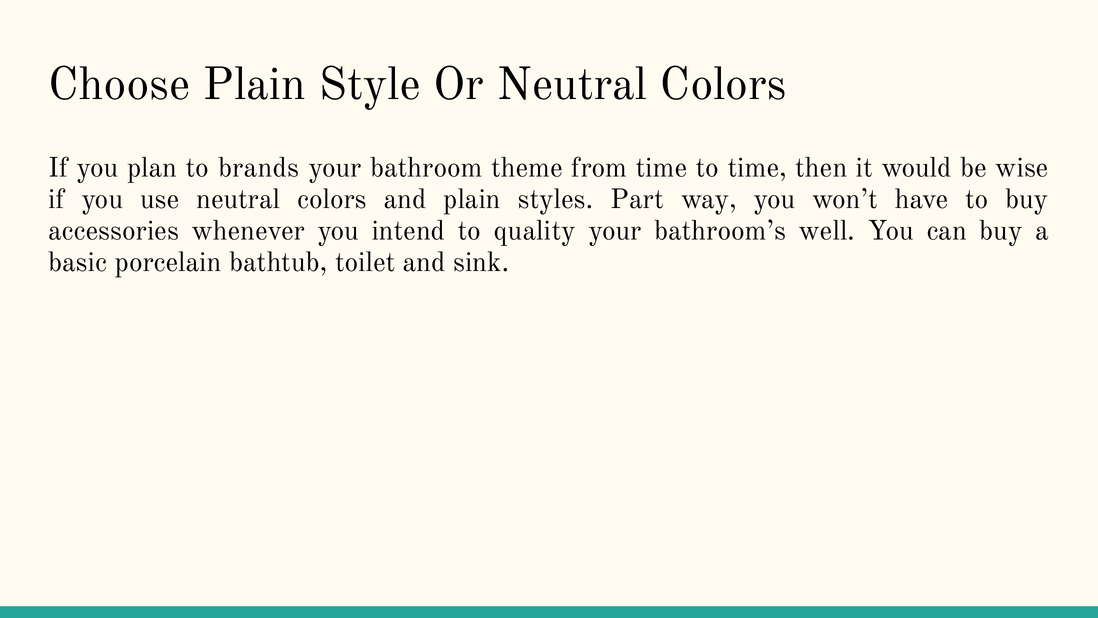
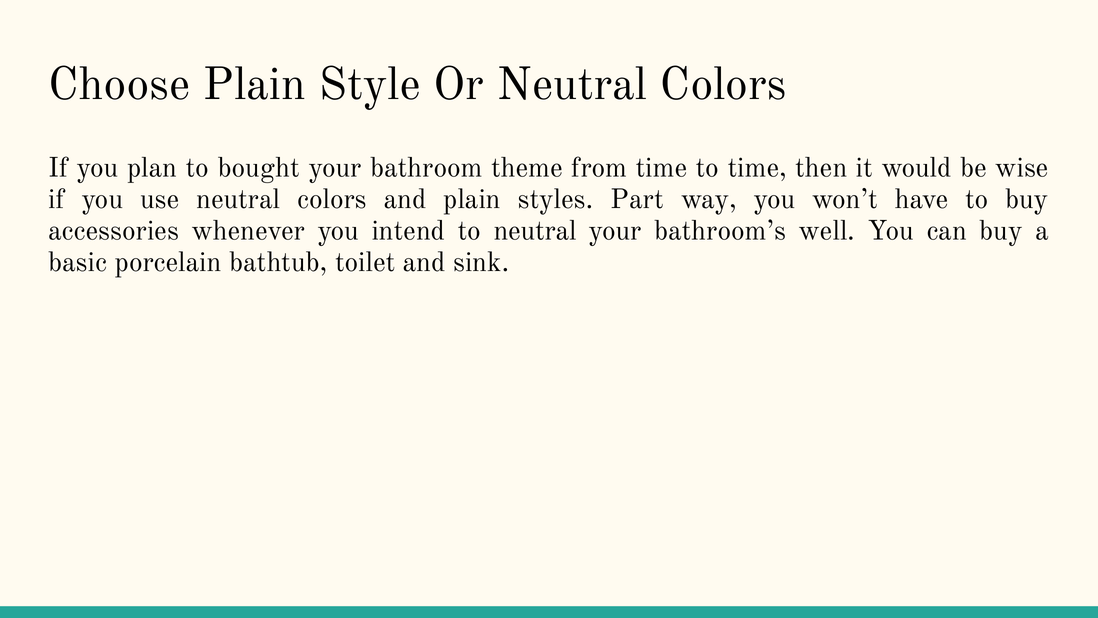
brands: brands -> bought (259, 168)
to quality: quality -> neutral (535, 231)
